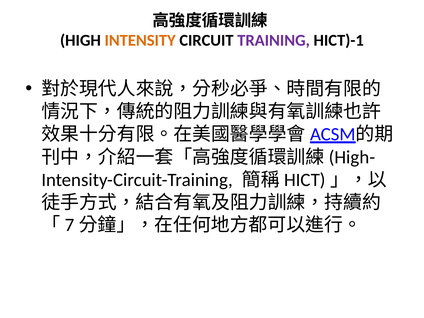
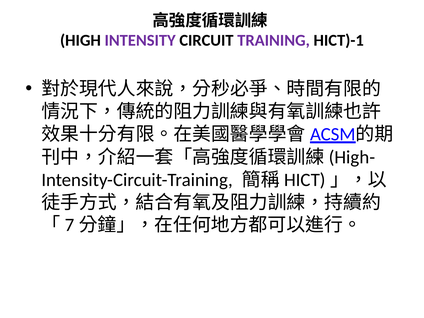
INTENSITY colour: orange -> purple (140, 40)
